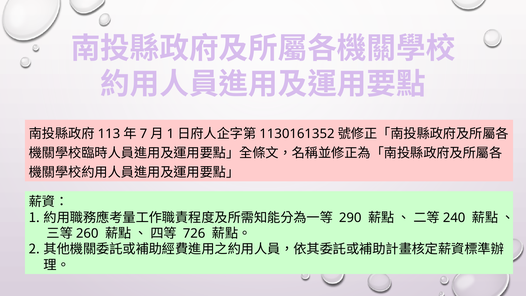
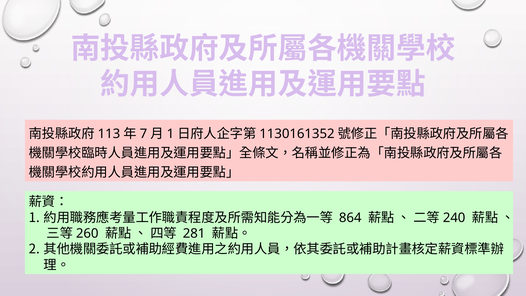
290: 290 -> 864 (350, 218)
726: 726 -> 281 (194, 233)
